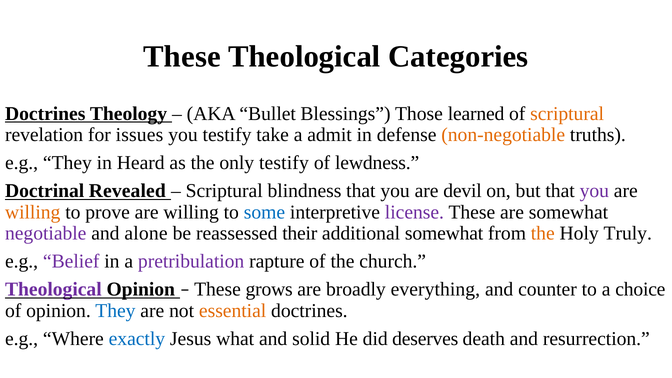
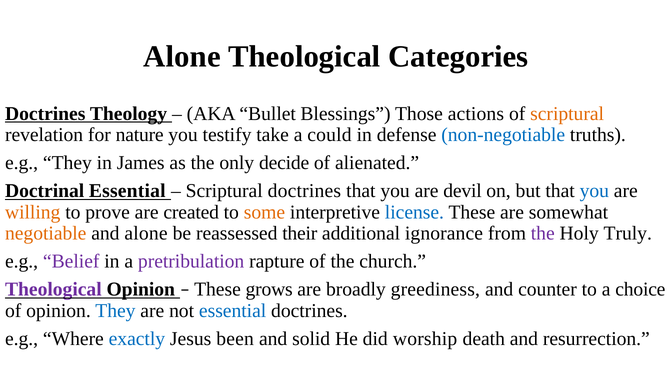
These: These -> Alone (182, 56)
learned: learned -> actions (476, 114)
issues: issues -> nature (140, 135)
admit: admit -> could (329, 135)
non-negotiable colour: orange -> blue (503, 135)
Heard: Heard -> James (141, 163)
only testify: testify -> decide (284, 163)
lewdness: lewdness -> alienated (377, 163)
Doctrinal Revealed: Revealed -> Essential (127, 191)
Scriptural blindness: blindness -> doctrines (304, 191)
you colour: purple -> blue (594, 191)
willing: willing -> created (191, 212)
some colour: blue -> orange (264, 212)
license colour: purple -> blue (414, 212)
negotiable colour: purple -> orange (46, 233)
additional somewhat: somewhat -> ignorance (444, 233)
the colour: orange -> purple (543, 233)
everything: everything -> greediness (435, 290)
essential colour: orange -> blue (233, 311)
what: what -> been (235, 339)
deserves: deserves -> worship (425, 339)
